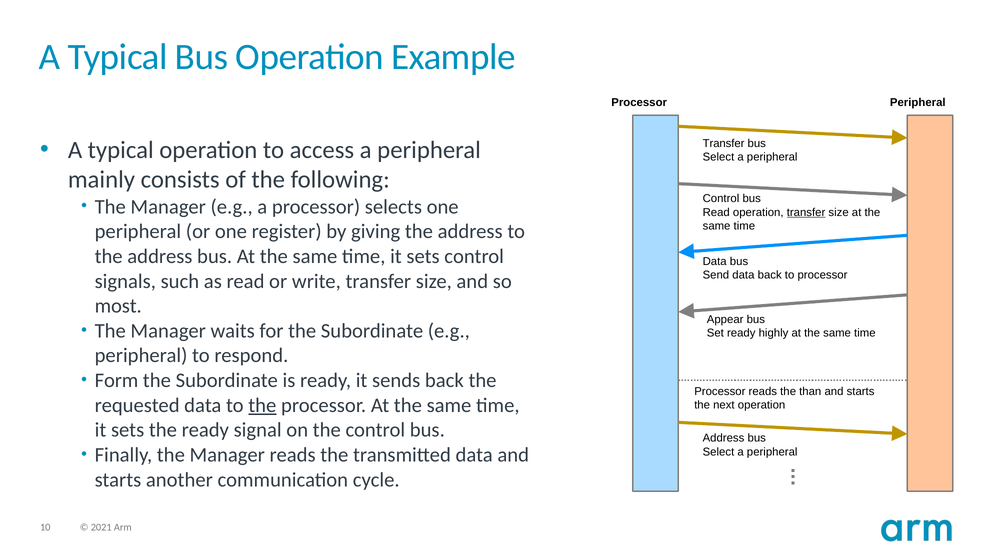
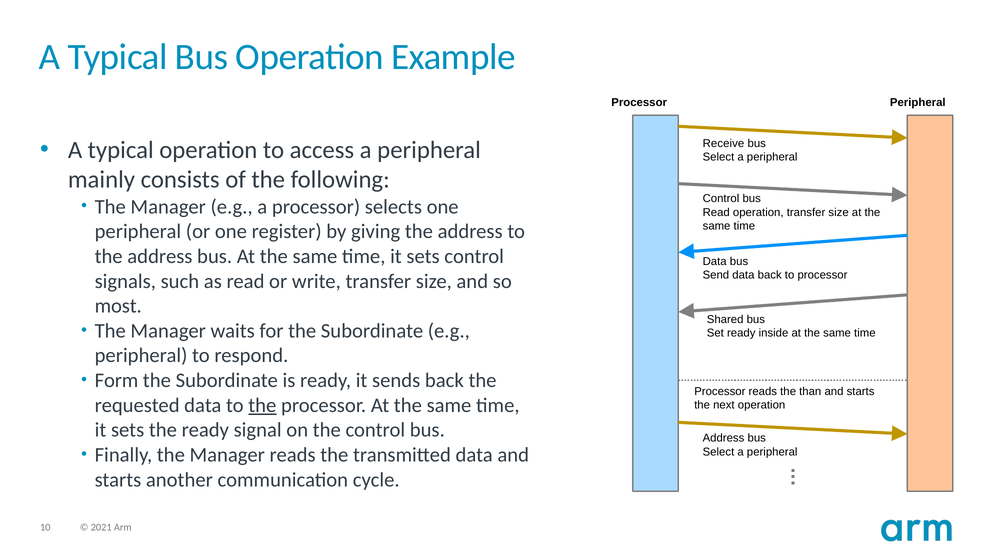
Transfer: Transfer -> Receive (723, 143)
transfer underline: present -> none (806, 212)
Appear: Appear -> Shared (725, 319)
highly: highly -> inside (774, 333)
